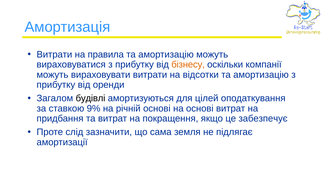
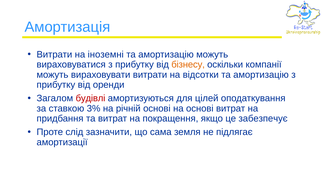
правила: правила -> іноземні (106, 54)
будівлі colour: black -> red (90, 98)
9%: 9% -> 3% (94, 109)
